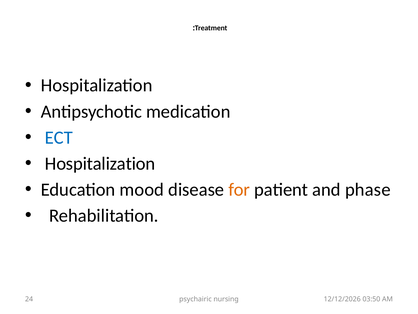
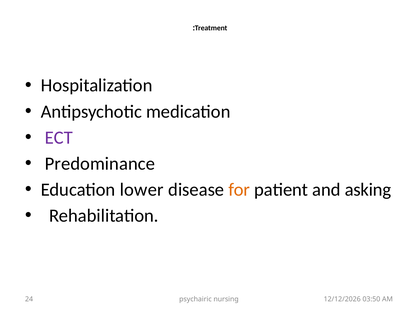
ECT colour: blue -> purple (59, 137)
Hospitalization: Hospitalization -> Predominance (100, 163)
mood: mood -> lower (142, 189)
phase: phase -> asking (368, 189)
